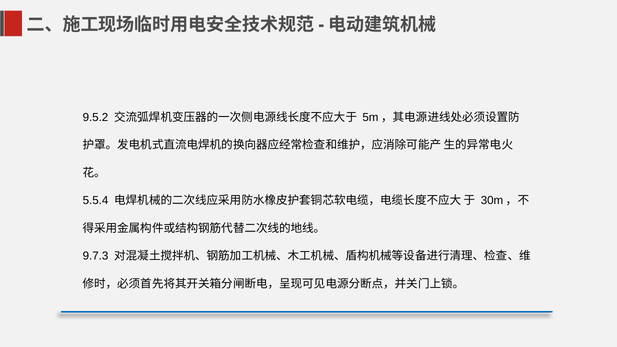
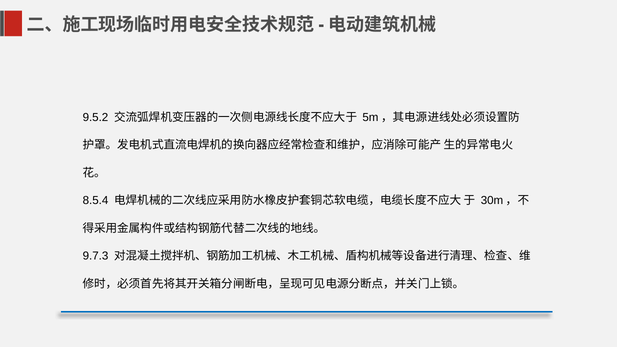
5.5.4: 5.5.4 -> 8.5.4 (96, 201)
